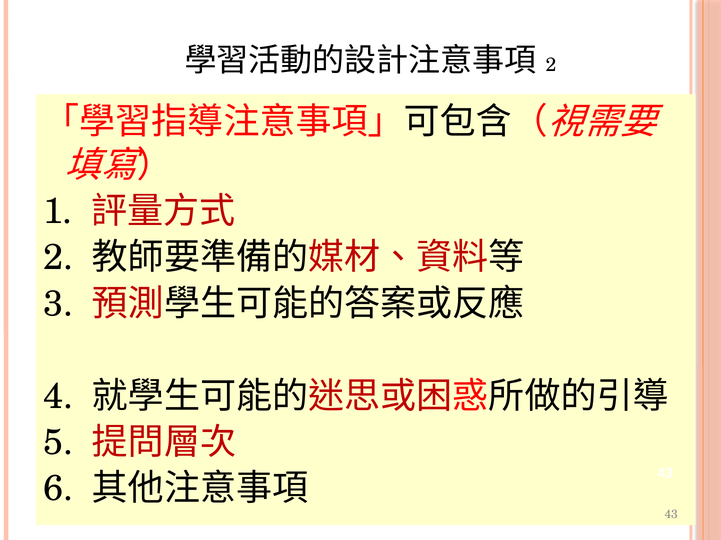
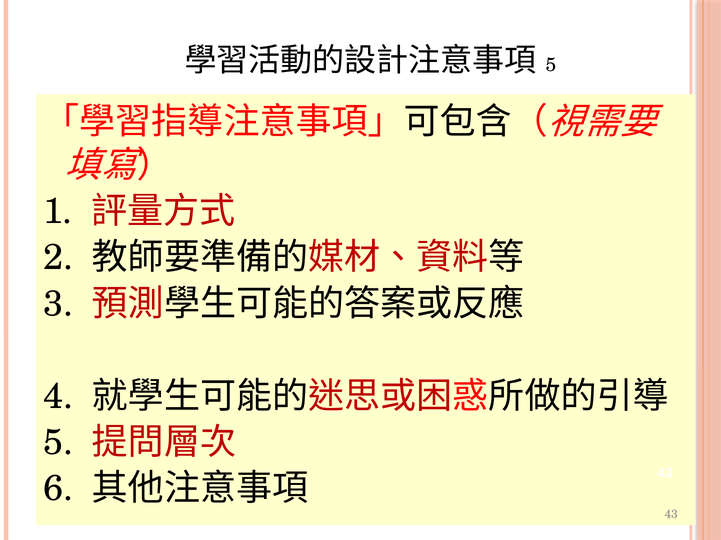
2: 2 -> 5 (551, 65)
